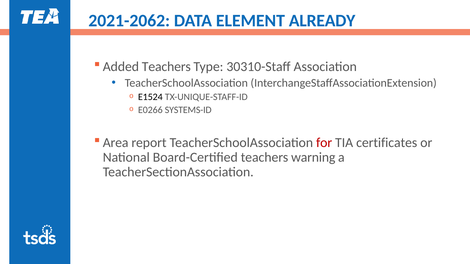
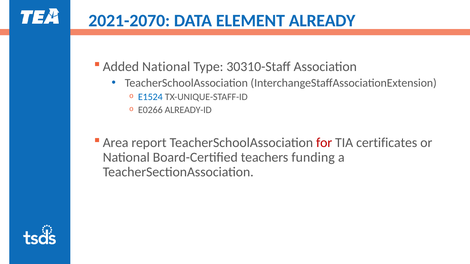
2021-2062: 2021-2062 -> 2021-2070 (129, 21)
Added Teachers: Teachers -> National (166, 67)
E1524 colour: black -> blue (150, 97)
SYSTEMS-ID: SYSTEMS-ID -> ALREADY-ID (188, 110)
warning: warning -> funding (313, 158)
